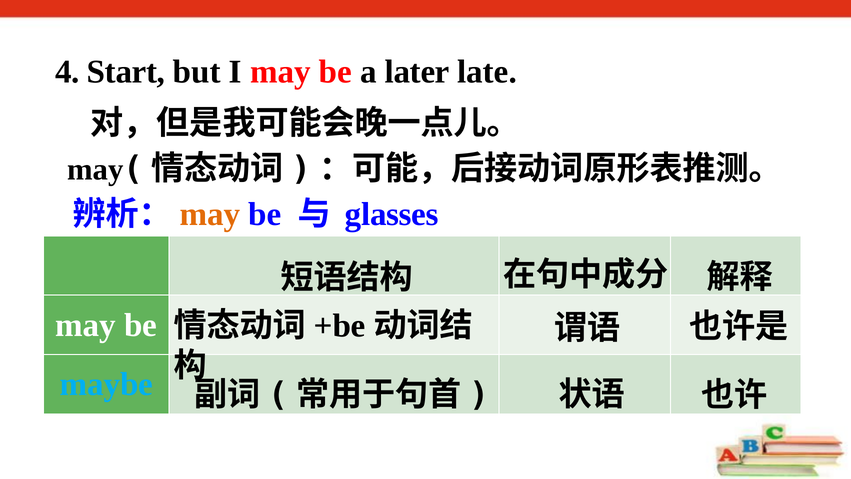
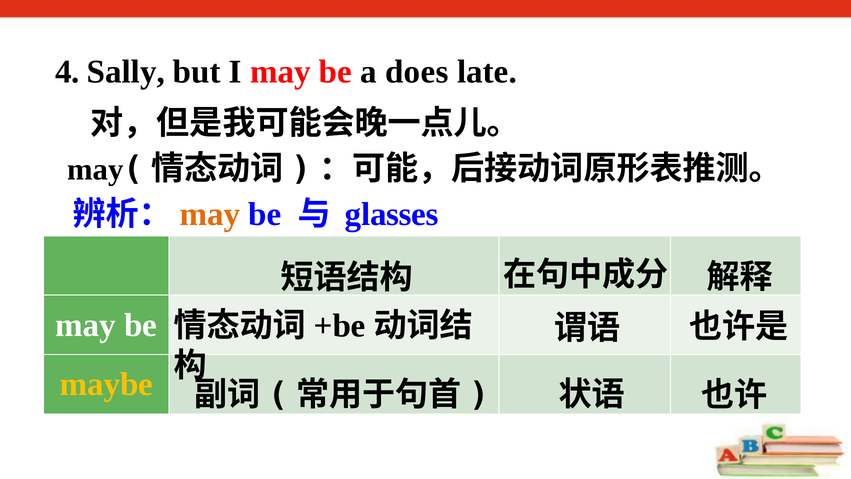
Start: Start -> Sally (126, 72)
later: later -> does (417, 72)
maybe colour: light blue -> yellow (106, 384)
